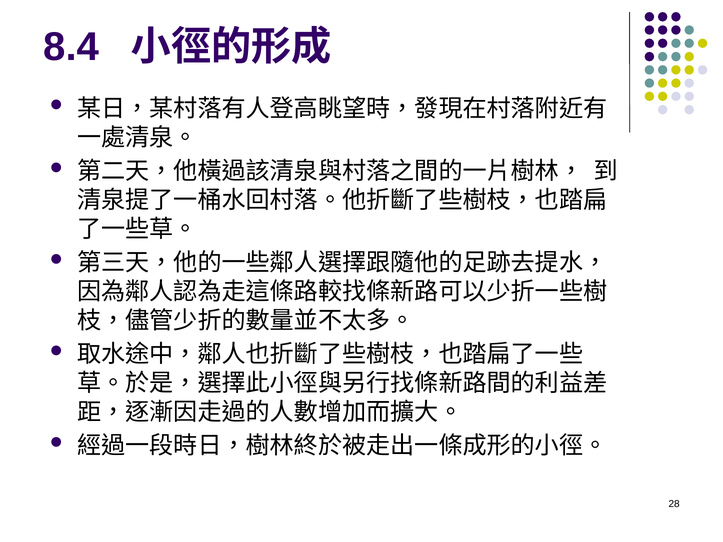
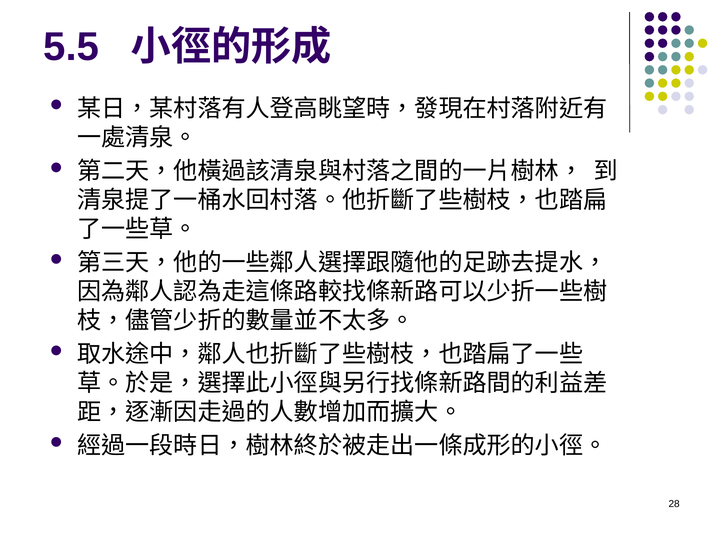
8.4: 8.4 -> 5.5 (71, 47)
